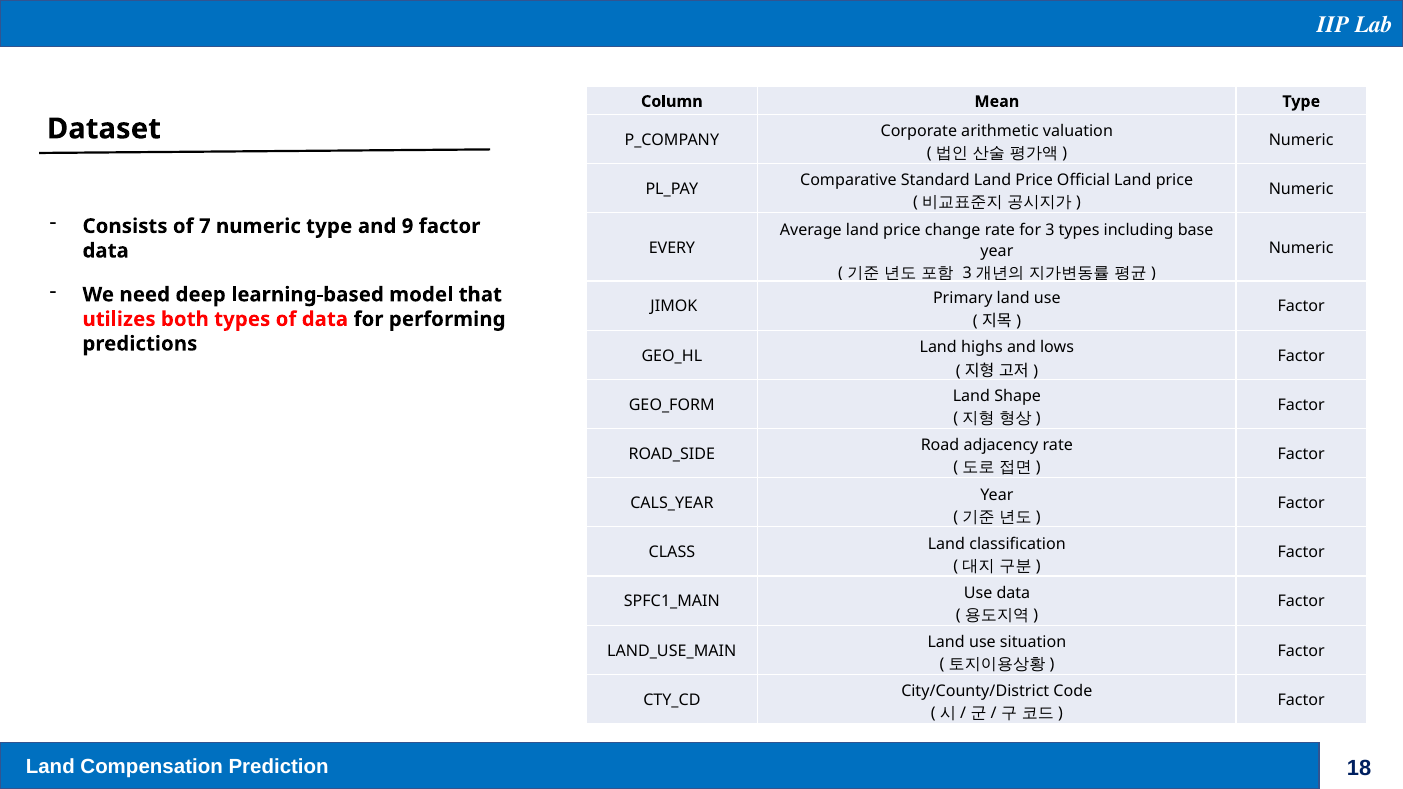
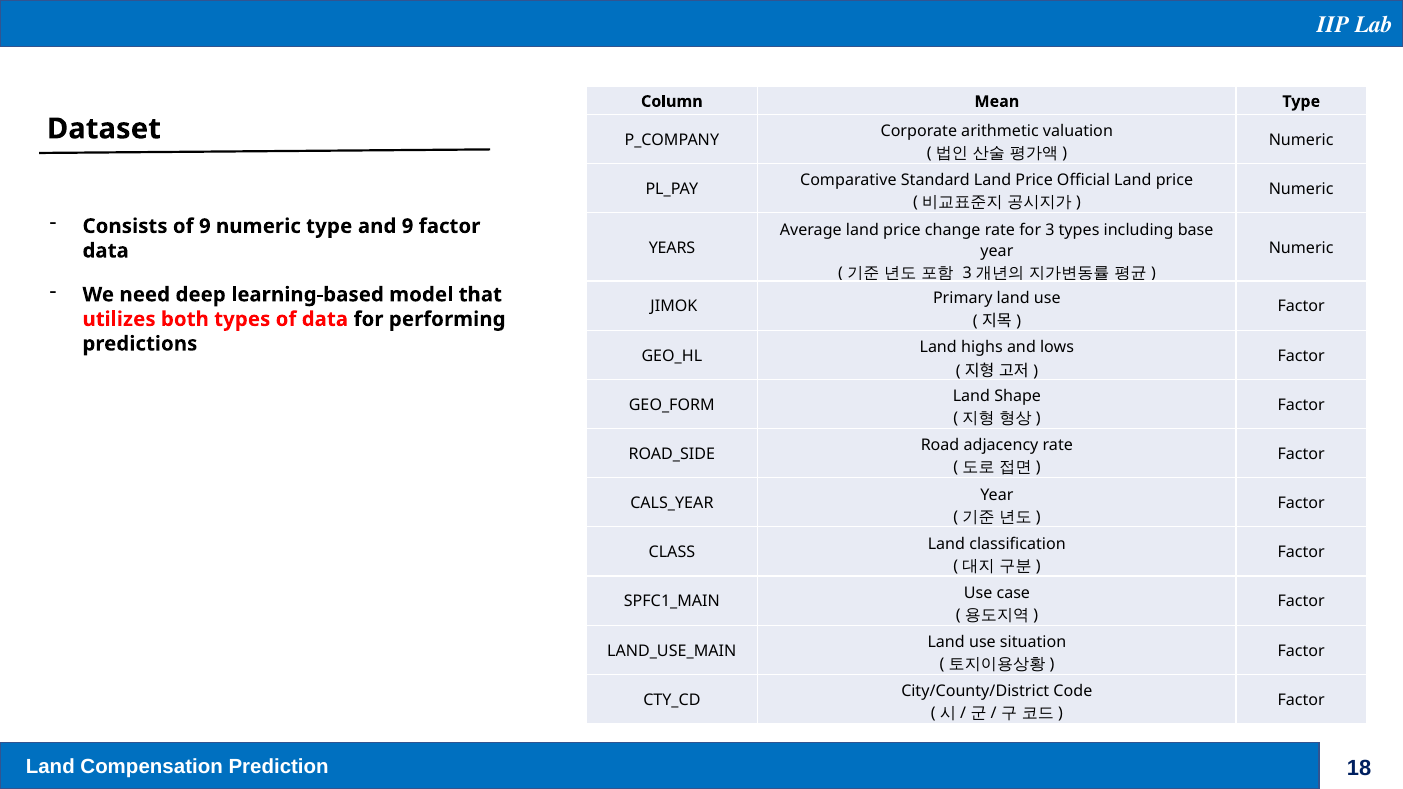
of 7: 7 -> 9 (205, 226)
EVERY: EVERY -> YEARS (672, 248)
Use data: data -> case (1013, 593)
